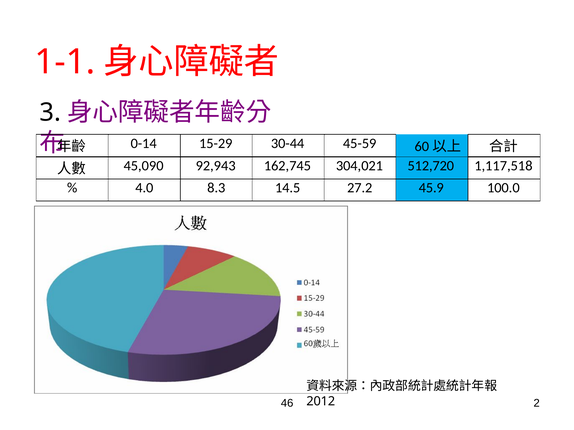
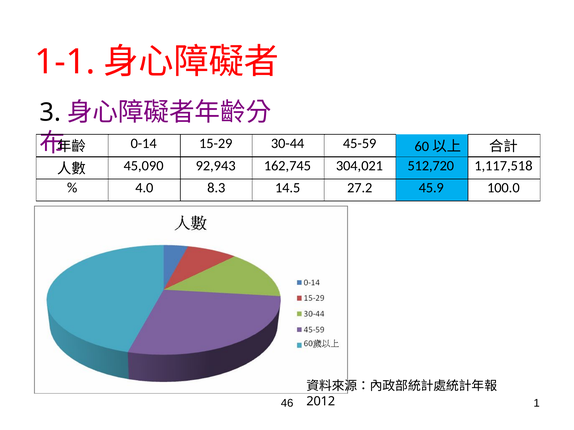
2: 2 -> 1 (537, 404)
